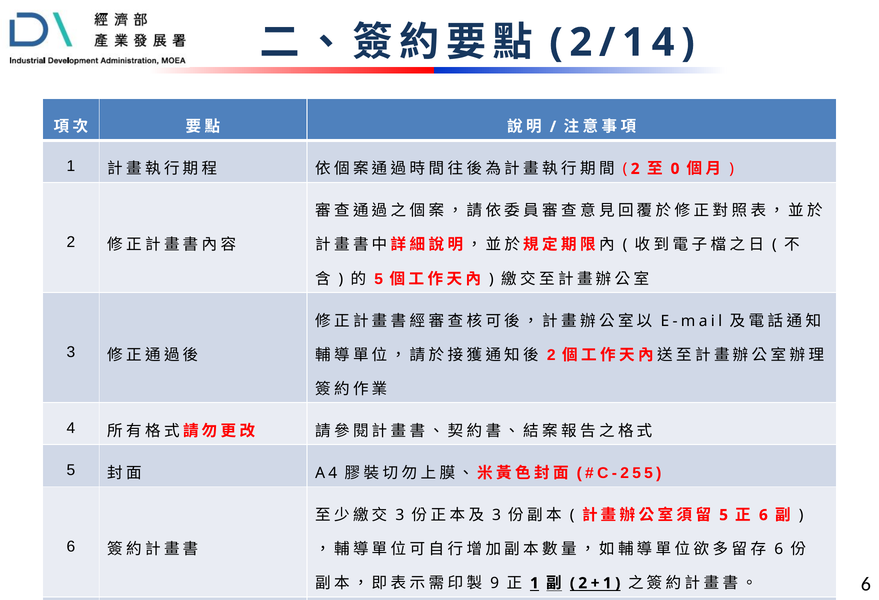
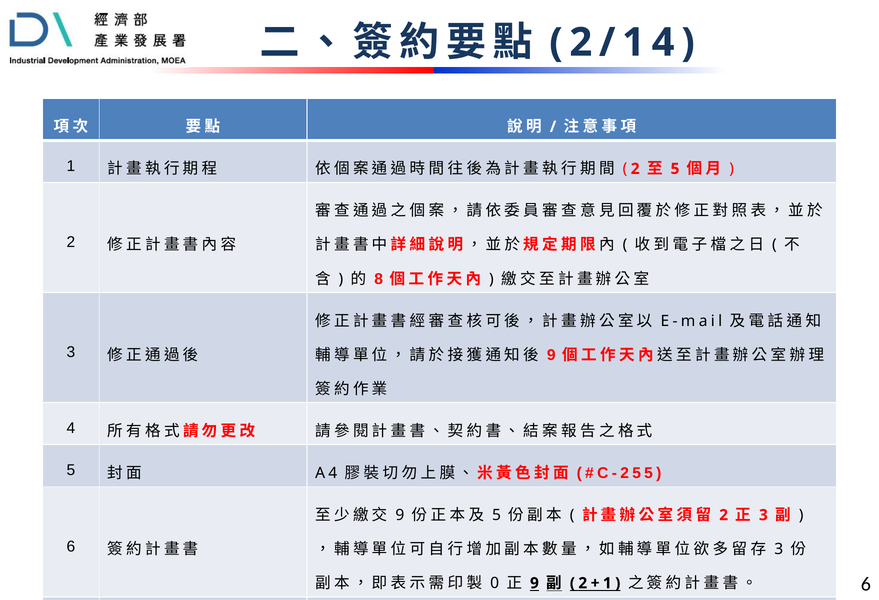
0: 0 -> 5 (675, 169)
5: 5 -> 8 (379, 279)
2: 2 -> 9 (551, 355)
3: 3 -> 9 (400, 515)
3: 3 -> 5 (497, 515)
5: 5 -> 2 (724, 515)
6: 6 -> 3 (763, 515)
6: 6 -> 3 (779, 549)
9: 9 -> 0 (495, 583)
1: 1 -> 9 (534, 583)
